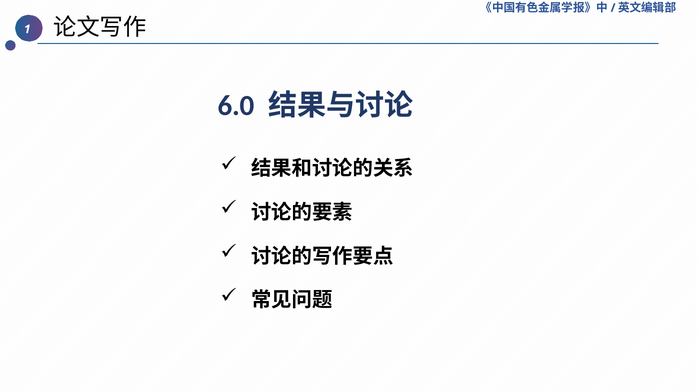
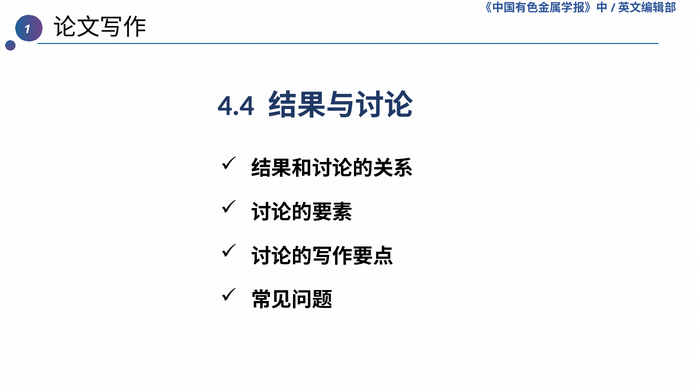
6.0: 6.0 -> 4.4 (236, 106)
